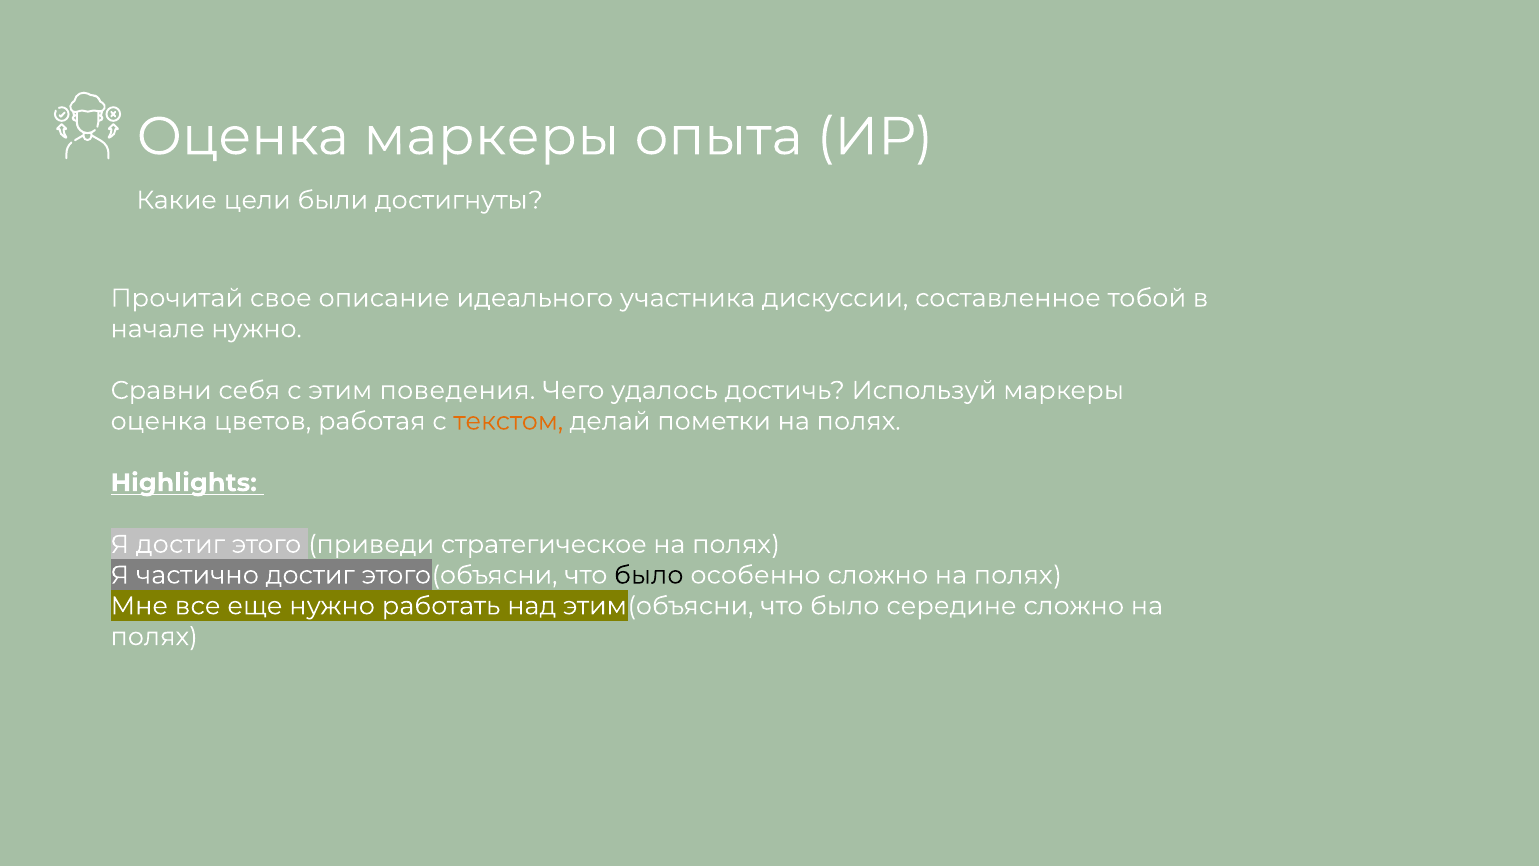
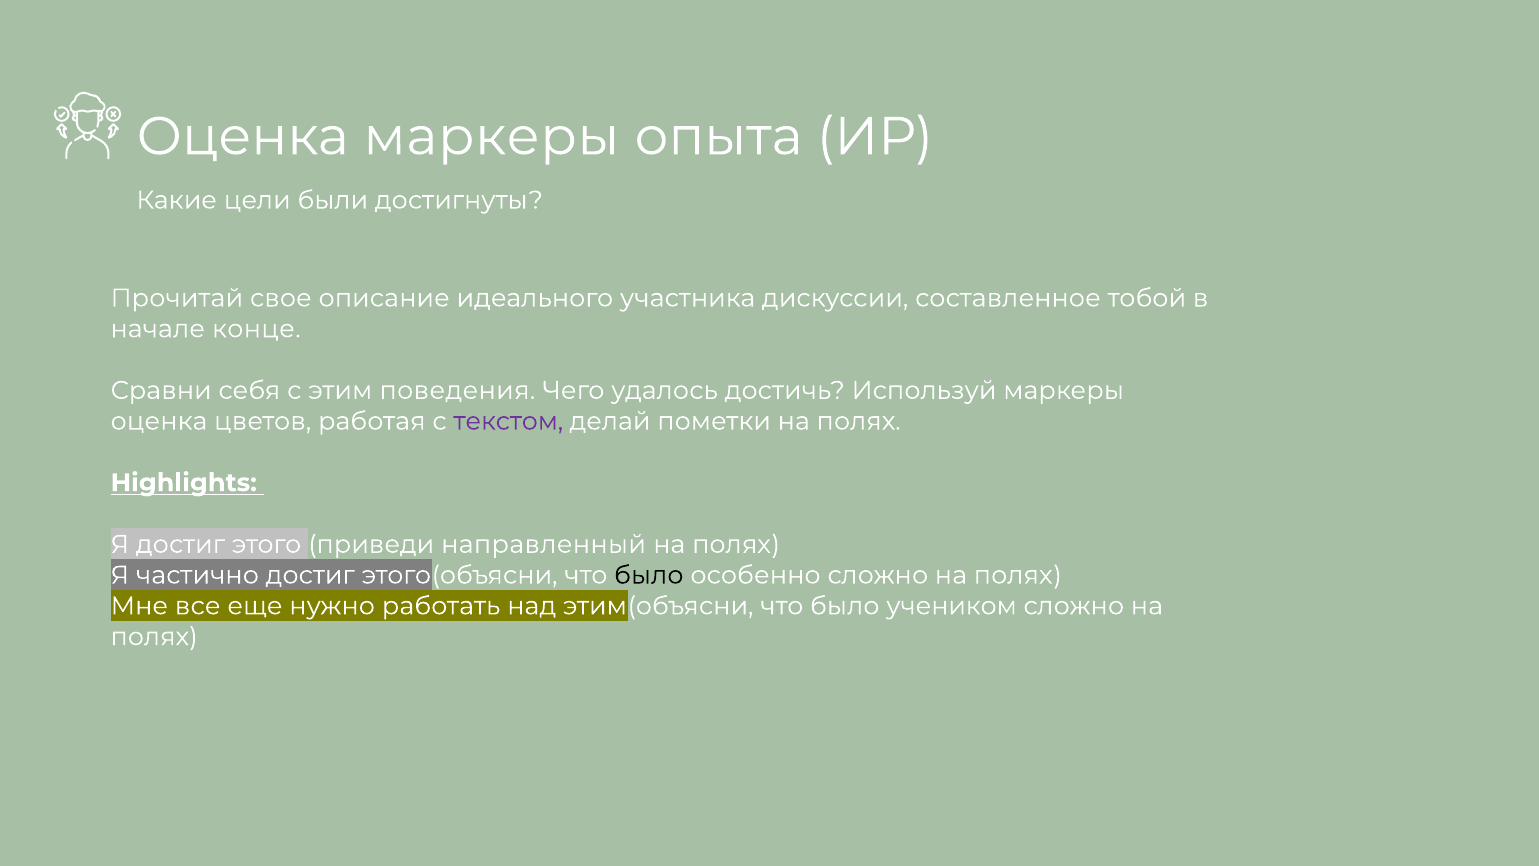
начале нужно: нужно -> конце (256, 329)
текстом colour: orange -> purple (508, 421)
стратегическое: стратегическое -> направленный (544, 544)
середине: середине -> учеником (952, 606)
